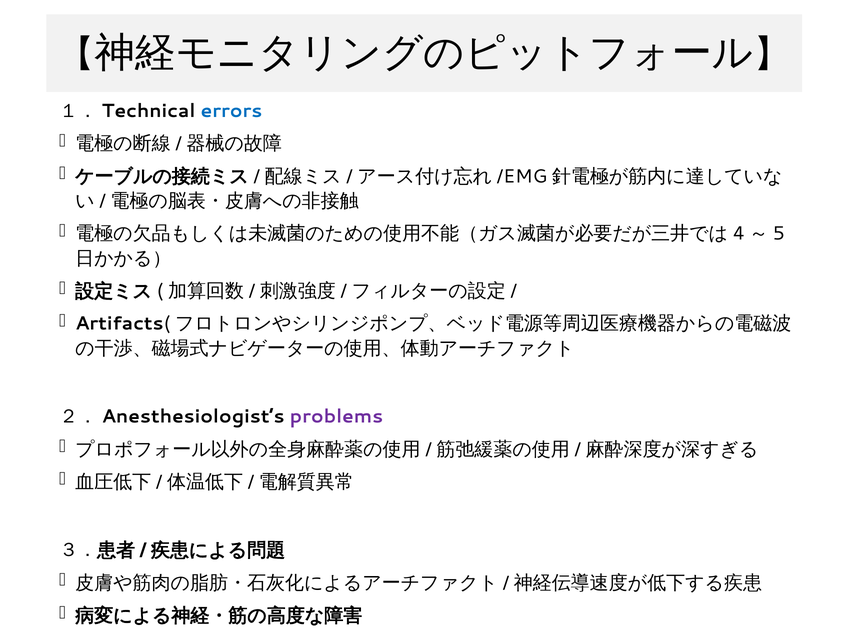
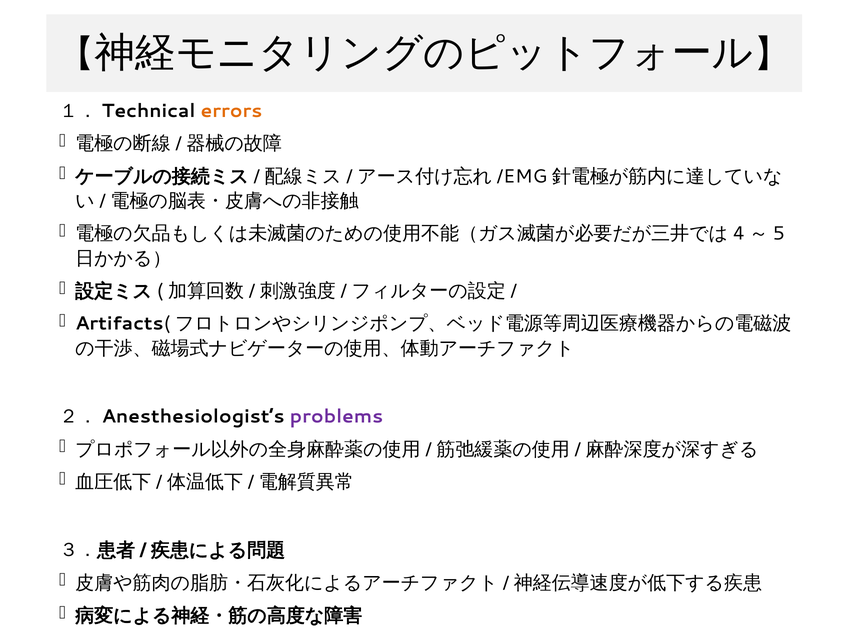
errors colour: blue -> orange (231, 111)
